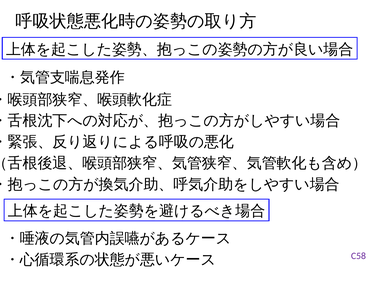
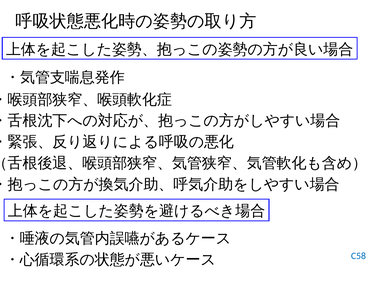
C58 colour: purple -> blue (358, 256)
